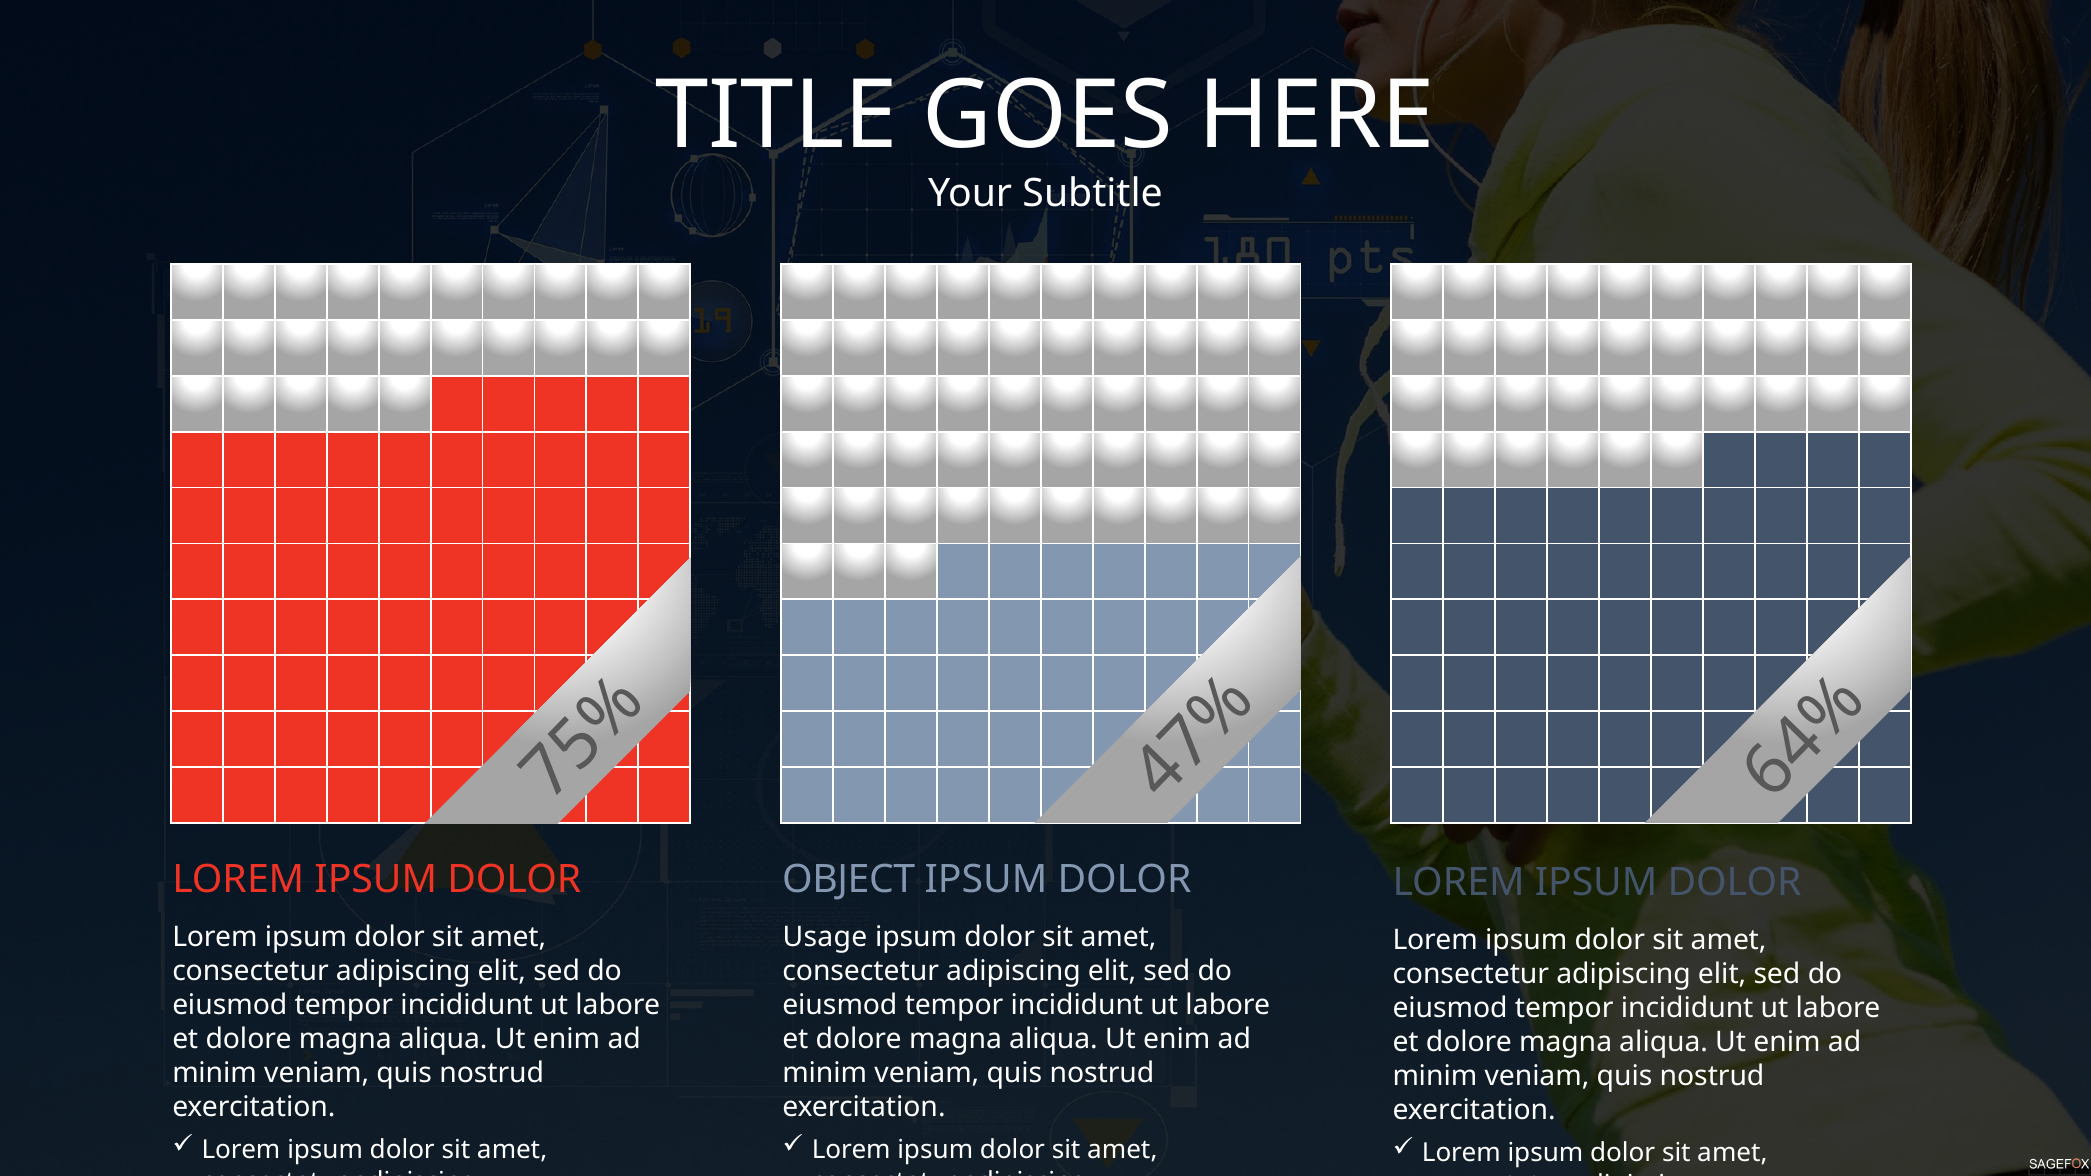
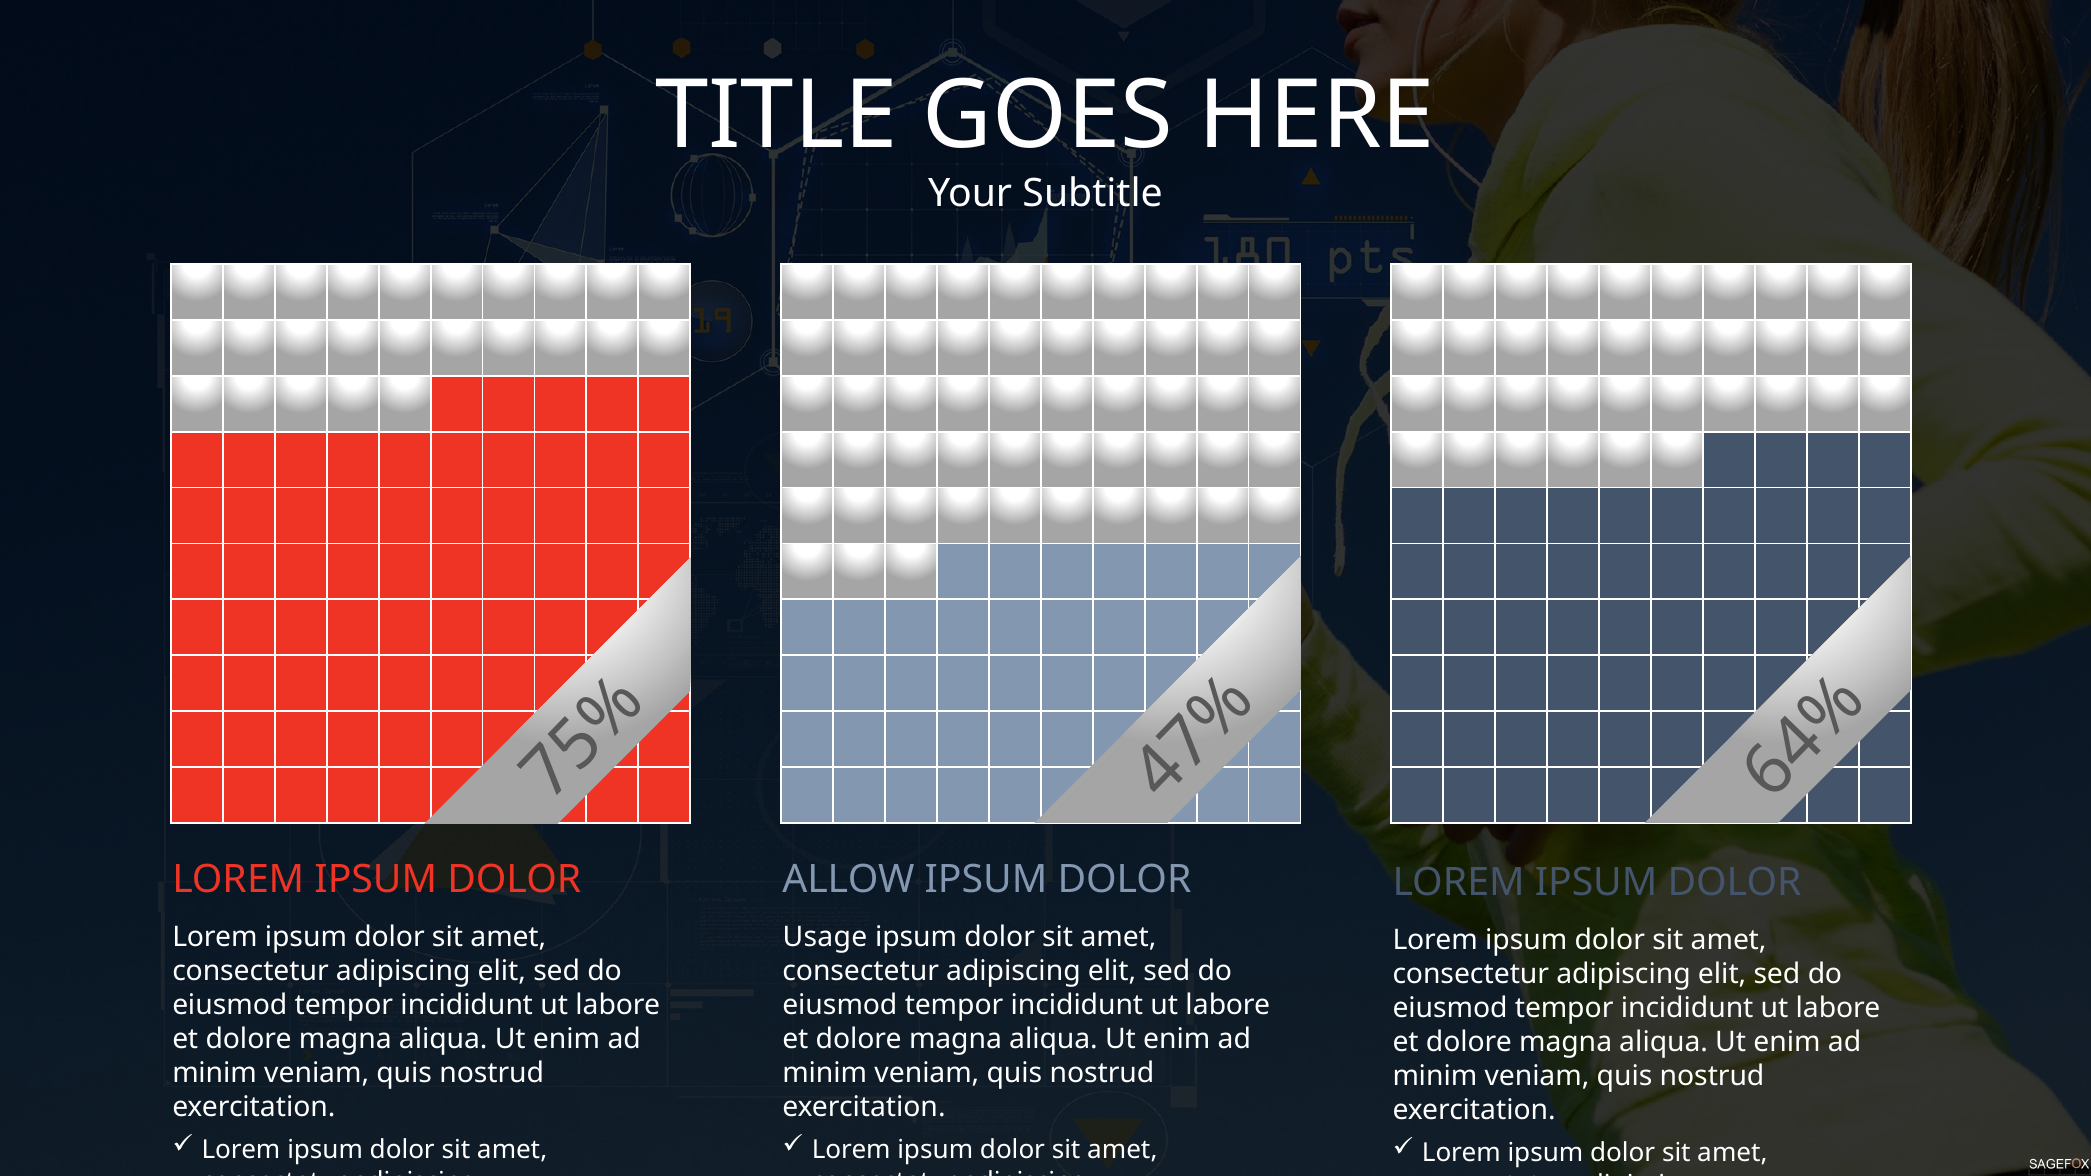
OBJECT: OBJECT -> ALLOW (849, 879)
